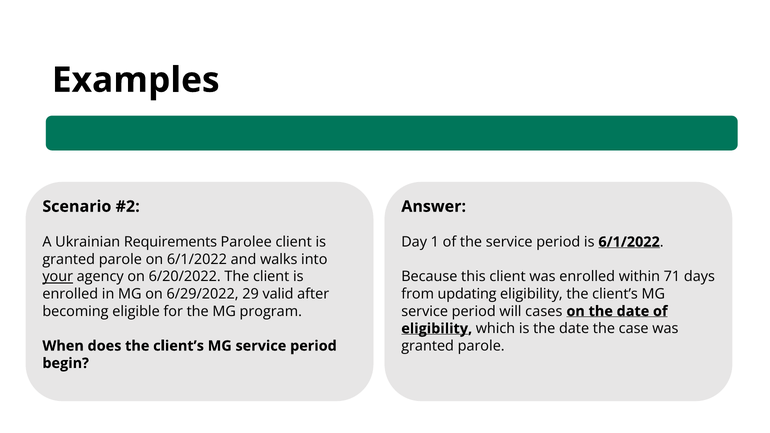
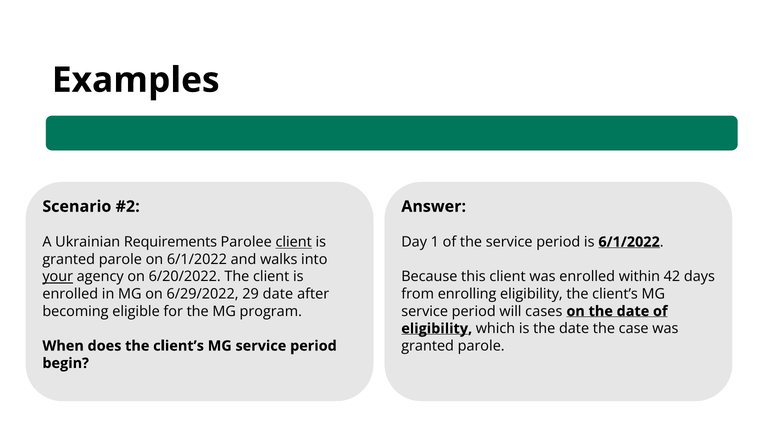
client underline: none -> present (294, 242)
71: 71 -> 42 (672, 277)
29 valid: valid -> date (278, 294)
updating: updating -> enrolling (467, 294)
